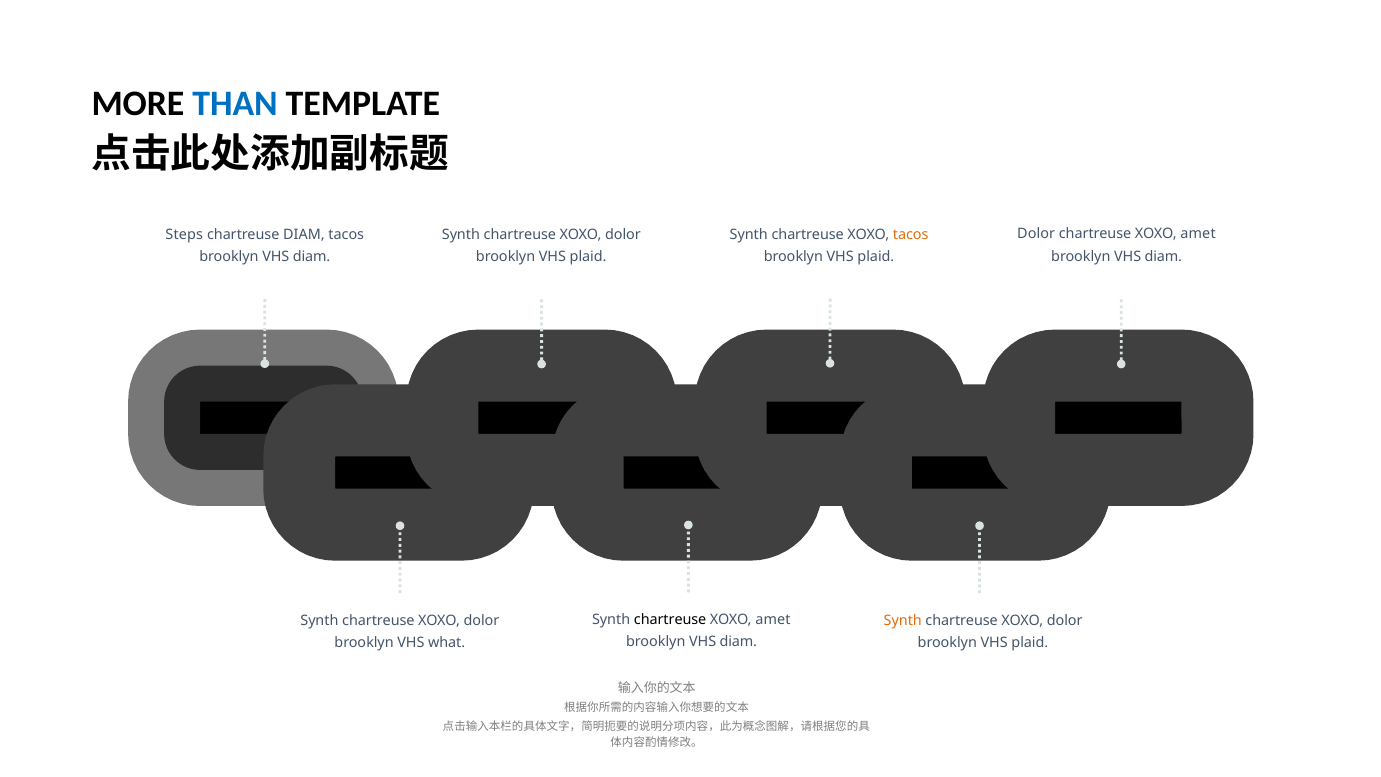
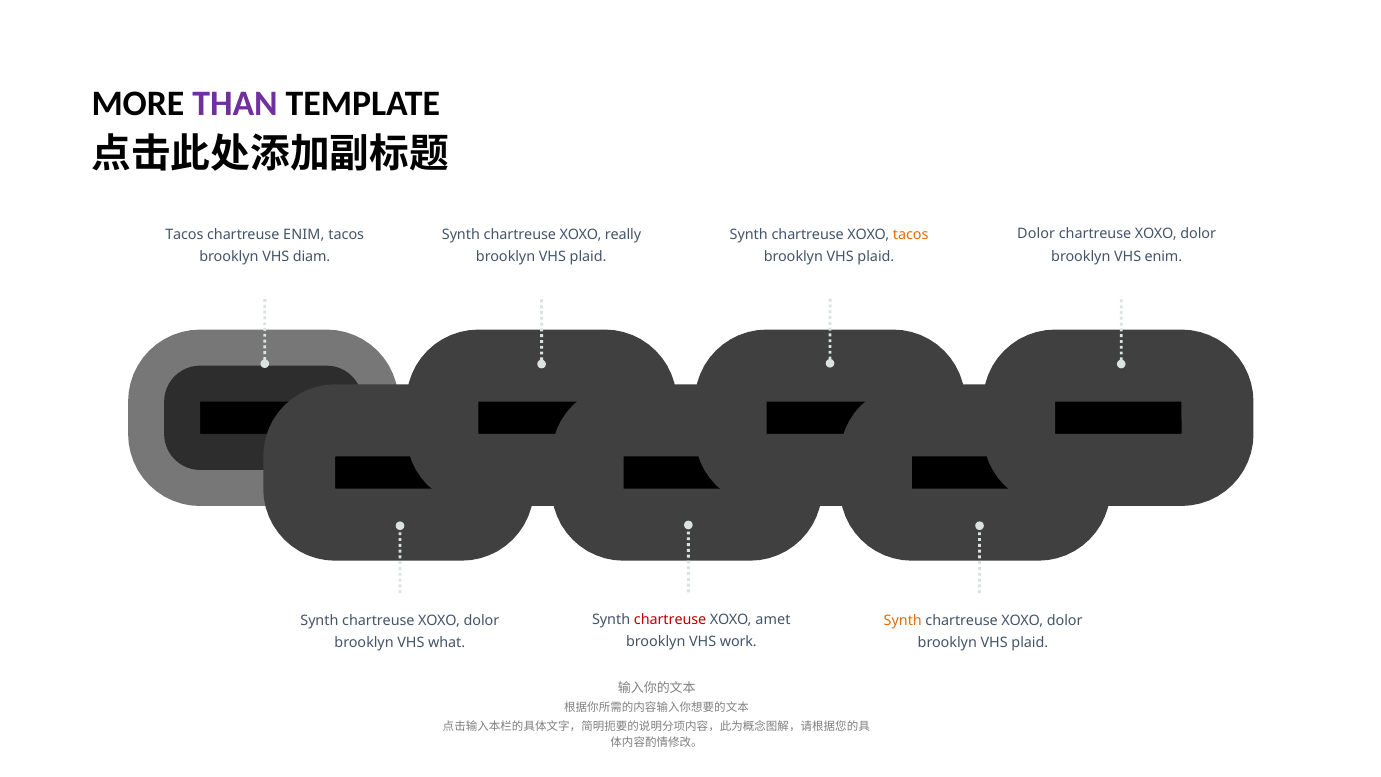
THAN colour: blue -> purple (235, 104)
amet: amet -> dolor (1198, 234)
Steps: Steps -> Tacos (184, 234)
chartreuse DIAM: DIAM -> ENIM (304, 234)
dolor: dolor -> really (623, 234)
diam: diam -> enim (1163, 256)
chartreuse colour: black -> red (670, 620)
diam: diam -> work (738, 642)
